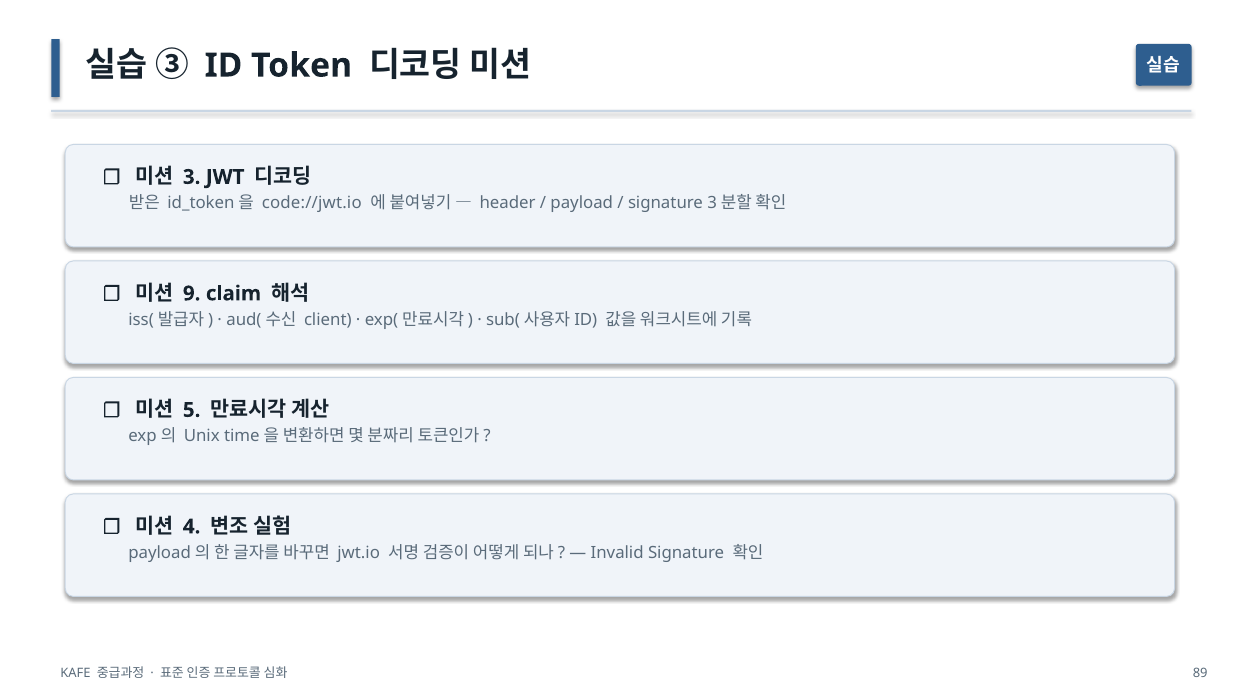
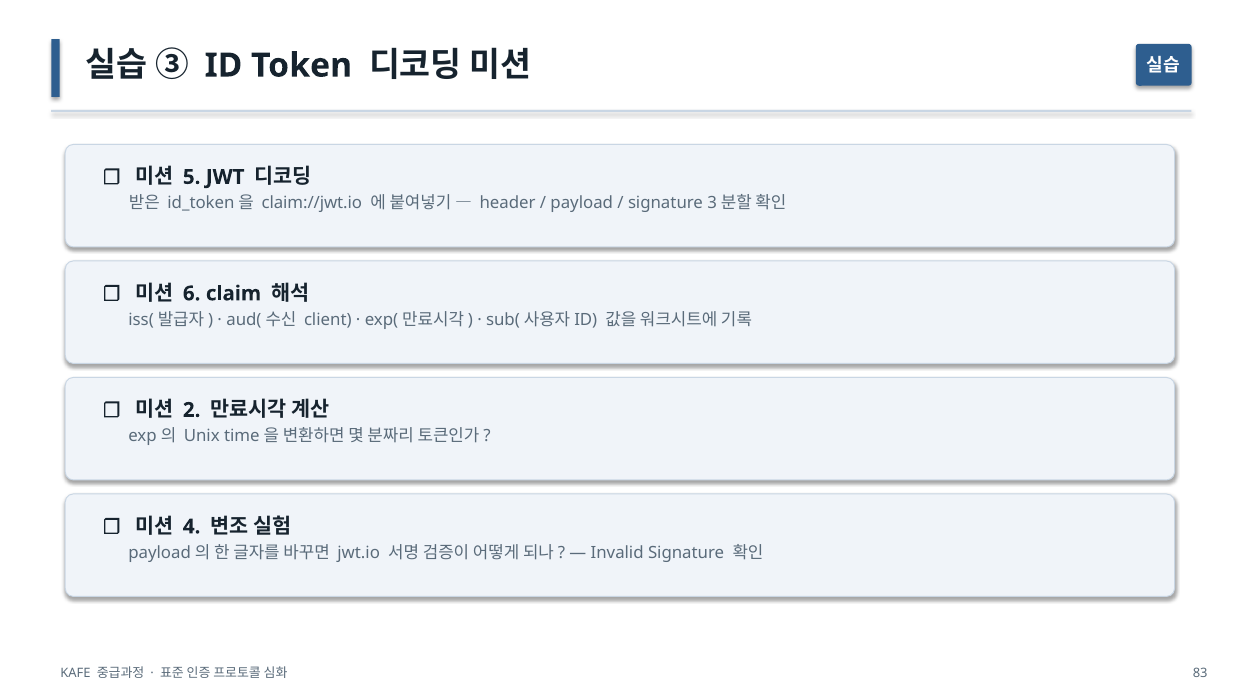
3: 3 -> 5 (192, 177)
code://jwt.io: code://jwt.io -> claim://jwt.io (312, 203)
9: 9 -> 6 (192, 294)
5: 5 -> 2 (192, 410)
89: 89 -> 83 (1200, 673)
